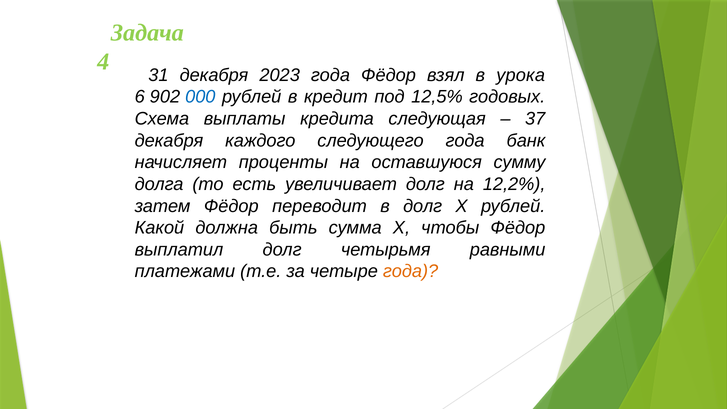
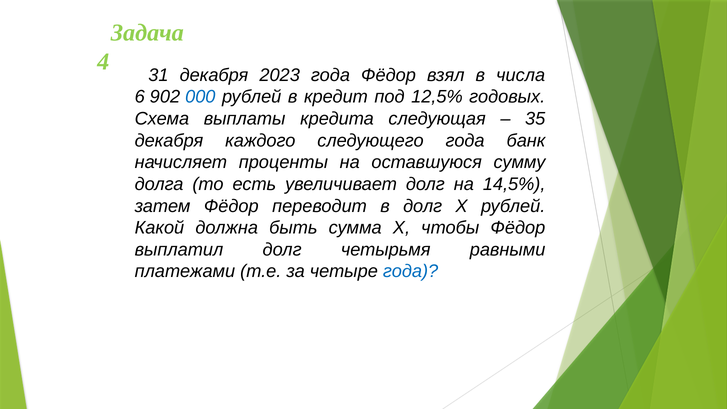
урока: урока -> числа (521, 75)
37: 37 -> 35 (535, 119)
12,2%: 12,2% -> 14,5% (514, 184)
года colour: orange -> blue (411, 271)
